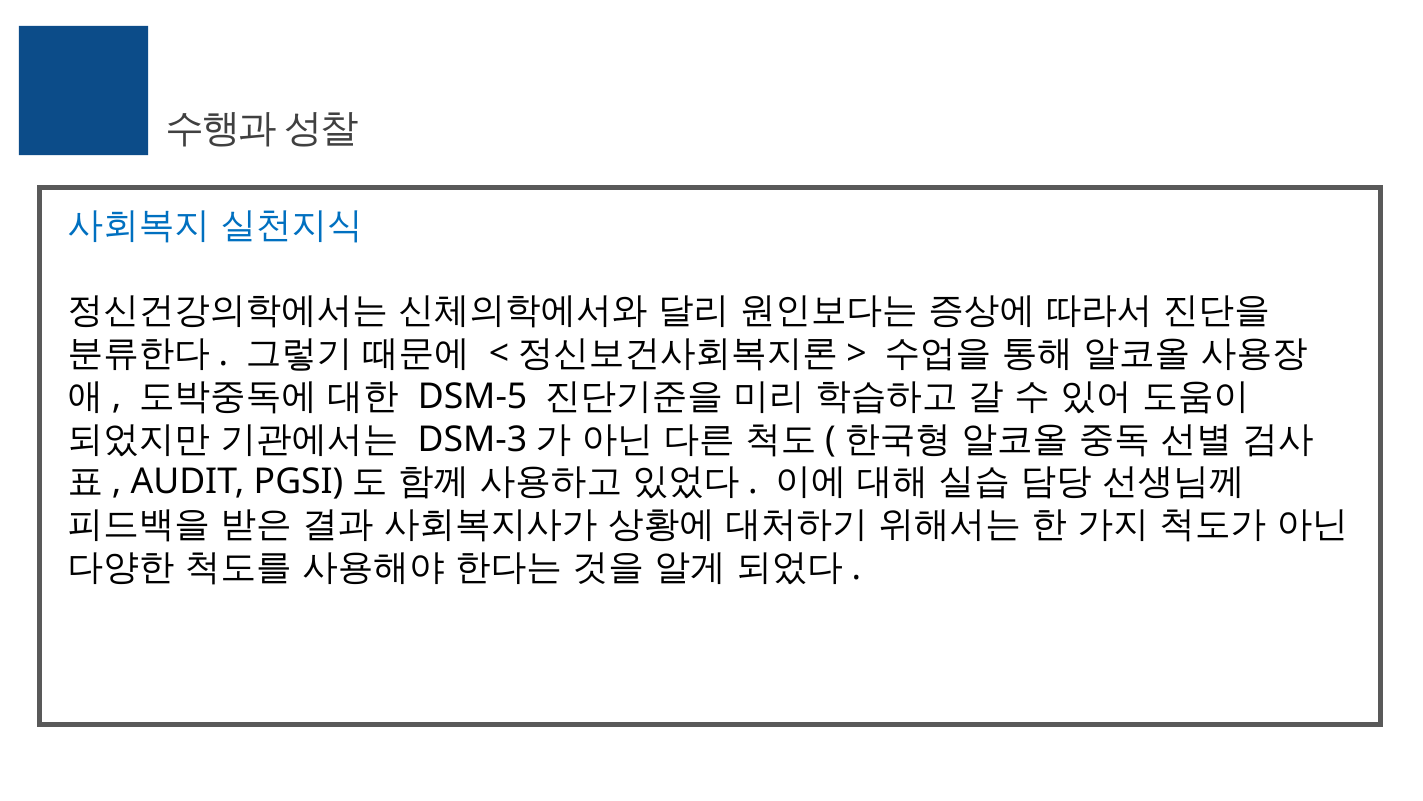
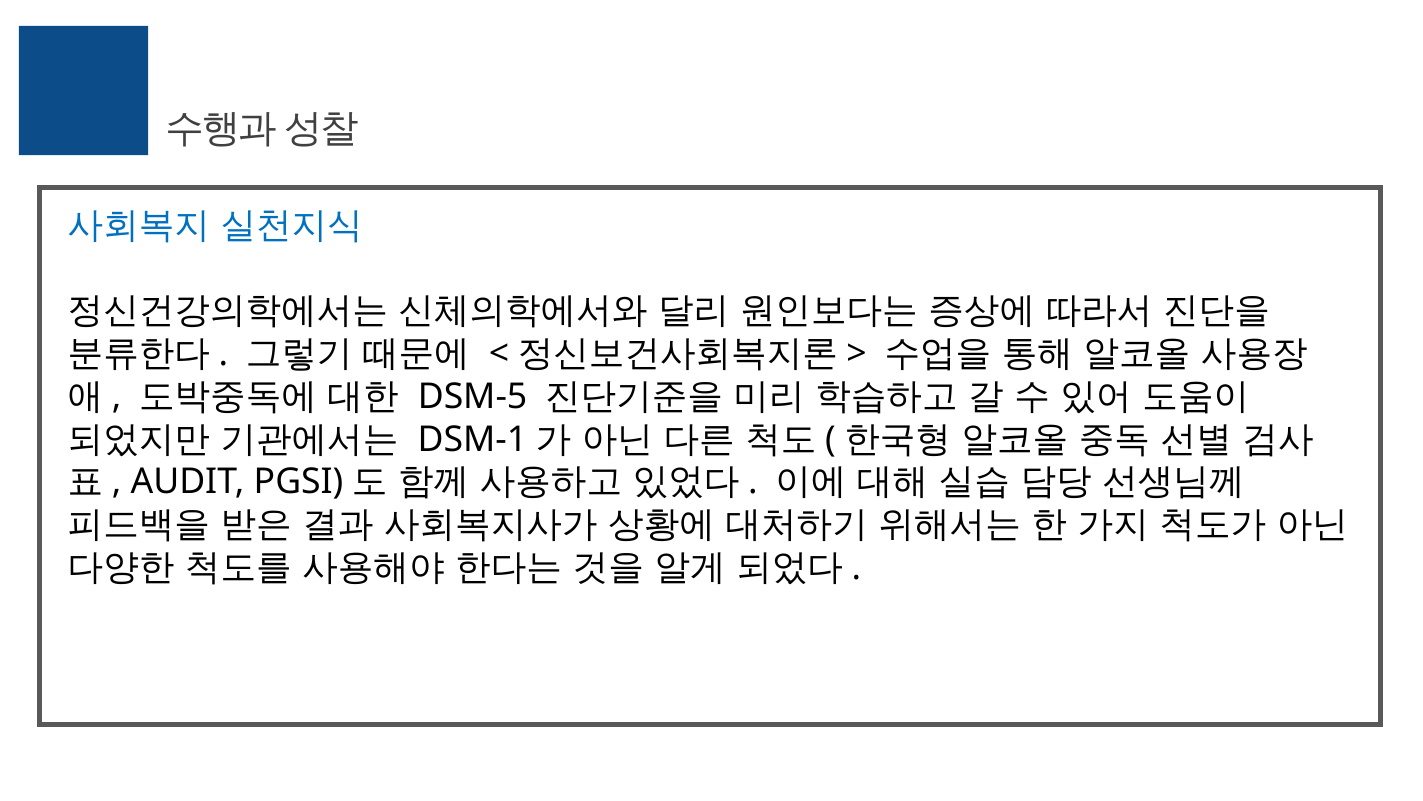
DSM-3: DSM-3 -> DSM-1 (472, 439)
